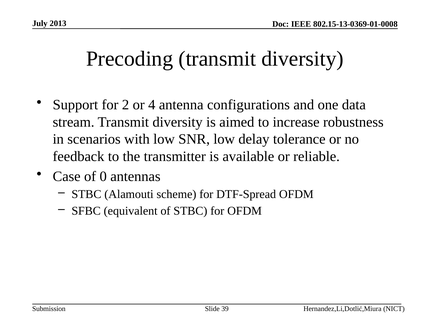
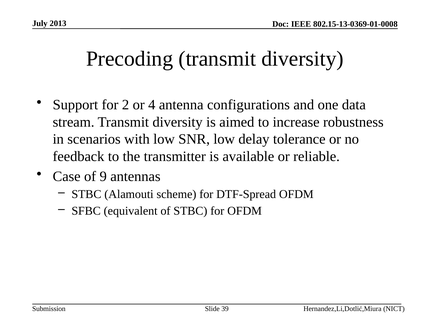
0: 0 -> 9 (103, 177)
